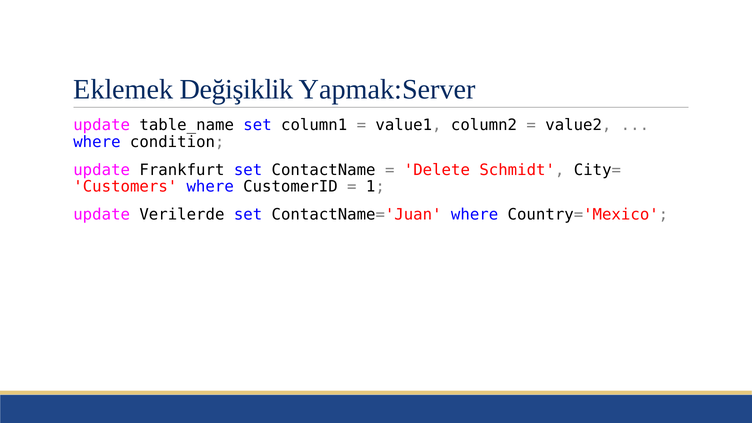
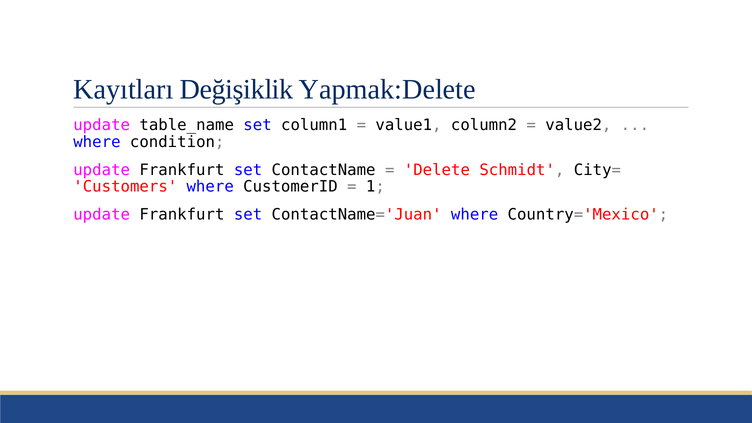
Eklemek: Eklemek -> Kayıtları (123, 89)
Yapmak:Server: Yapmak:Server -> Yapmak:Delete (387, 89)
Verilerde: Verilerde -> Frankfurt (182, 215)
